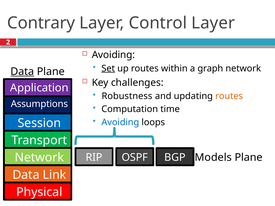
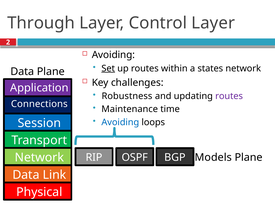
Contrary: Contrary -> Through (41, 23)
graph: graph -> states (210, 68)
Data underline: present -> none (22, 72)
routes colour: orange -> purple (229, 96)
Assumptions: Assumptions -> Connections (39, 104)
Computation: Computation -> Maintenance (130, 109)
